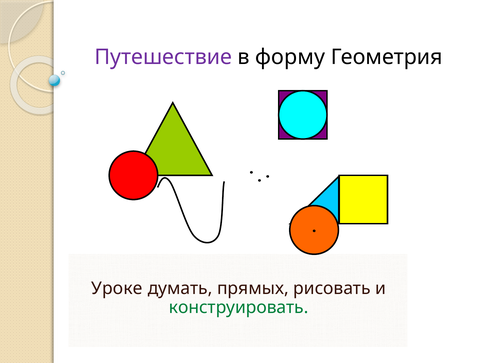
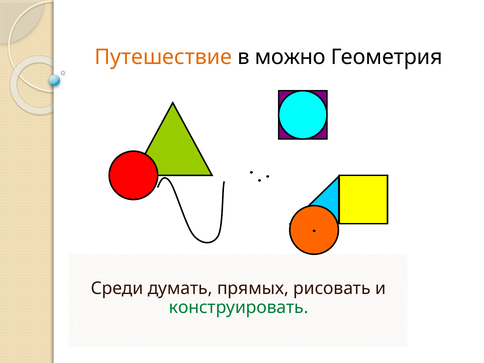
Путешествие colour: purple -> orange (163, 57)
форму: форму -> можно (290, 57)
Уроке: Уроке -> Среди (117, 289)
